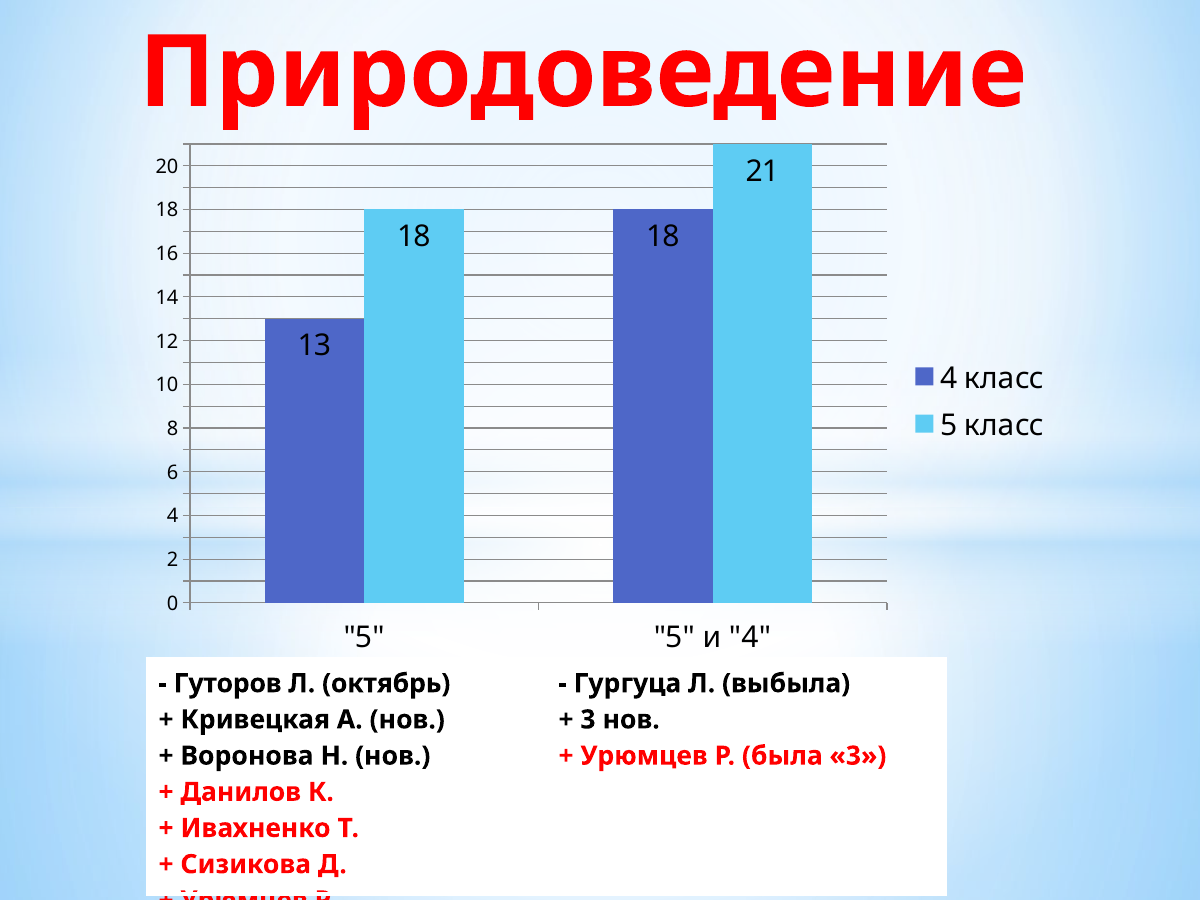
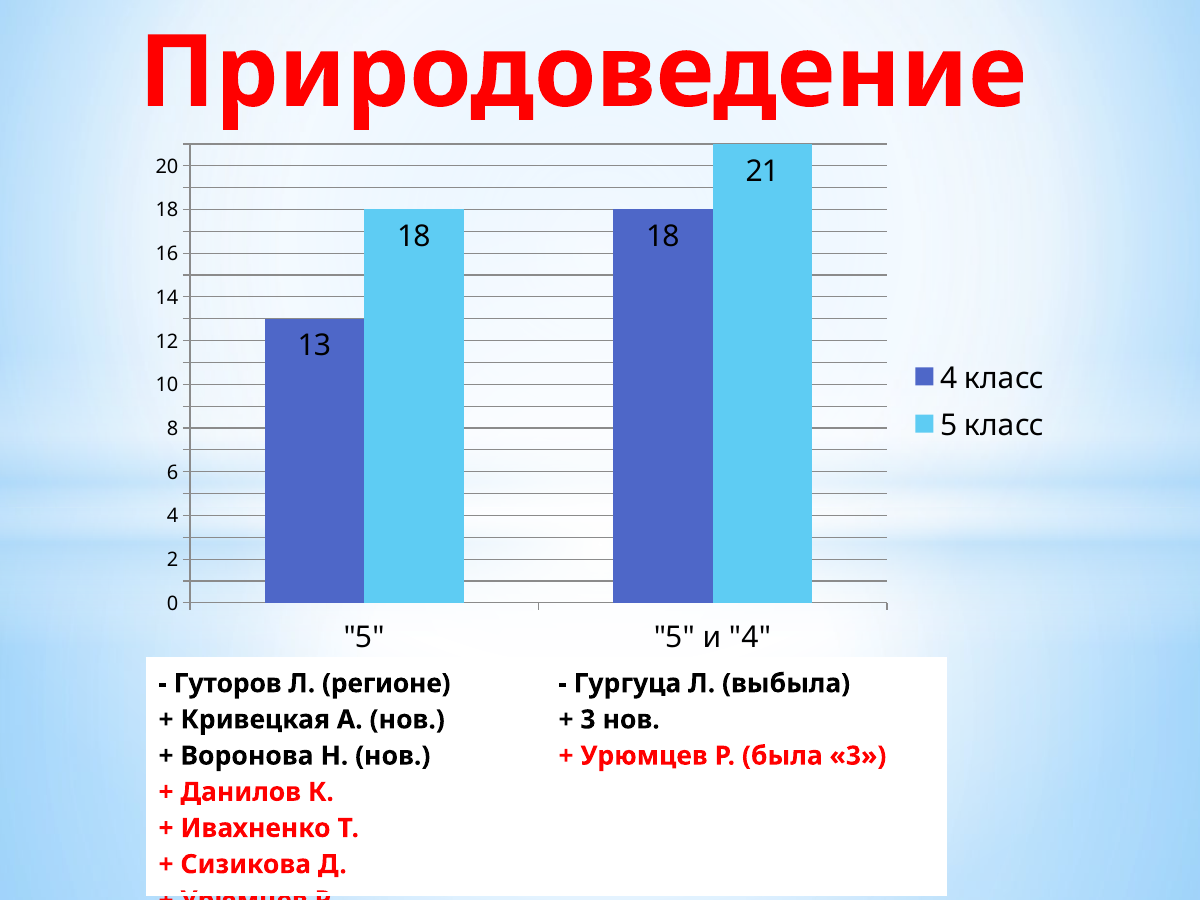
октябрь: октябрь -> регионе (386, 683)
